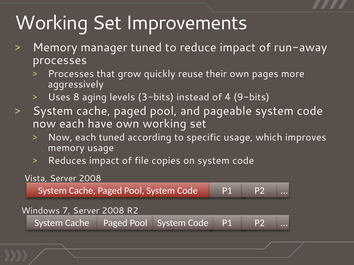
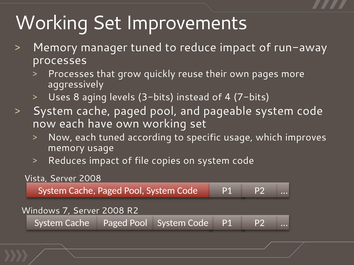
9-bits: 9-bits -> 7-bits (251, 97)
